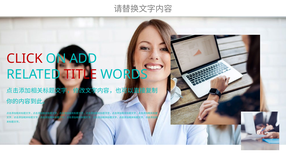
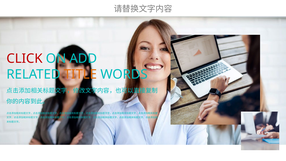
TITLE colour: red -> orange (80, 74)
